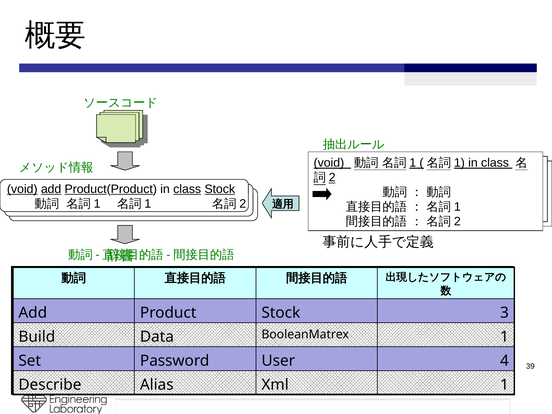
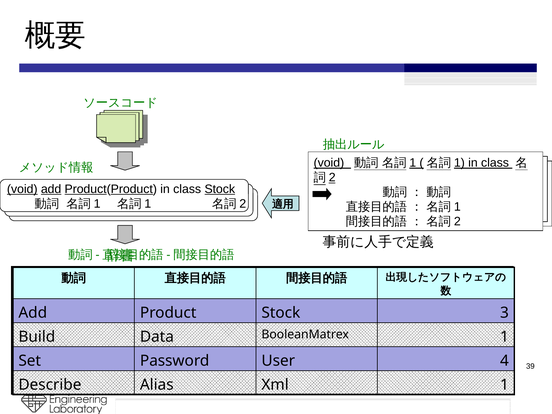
class underline: present -> none (187, 189)
